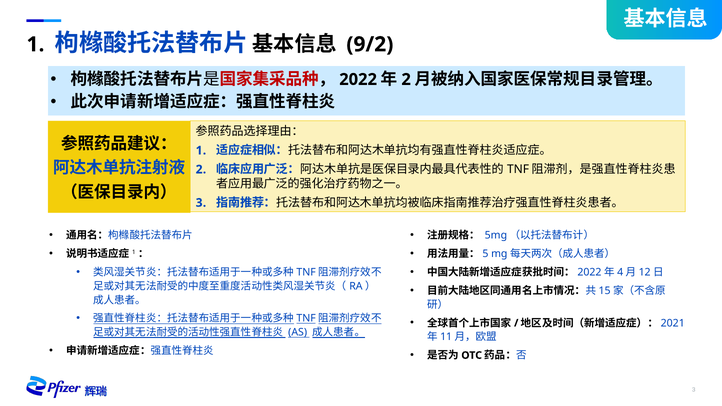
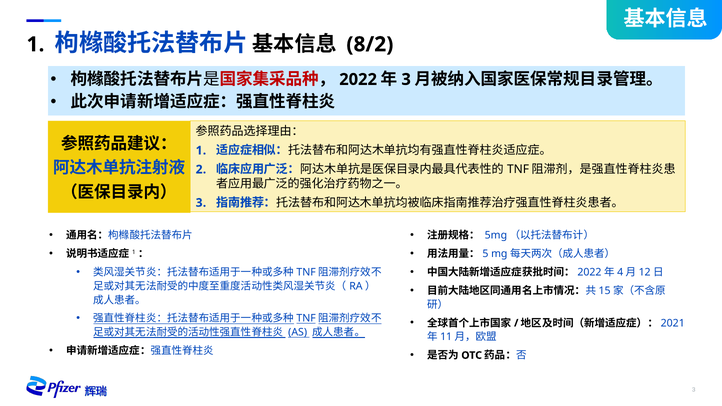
9/2: 9/2 -> 8/2 (370, 44)
2: 2 -> 3 (406, 79)
